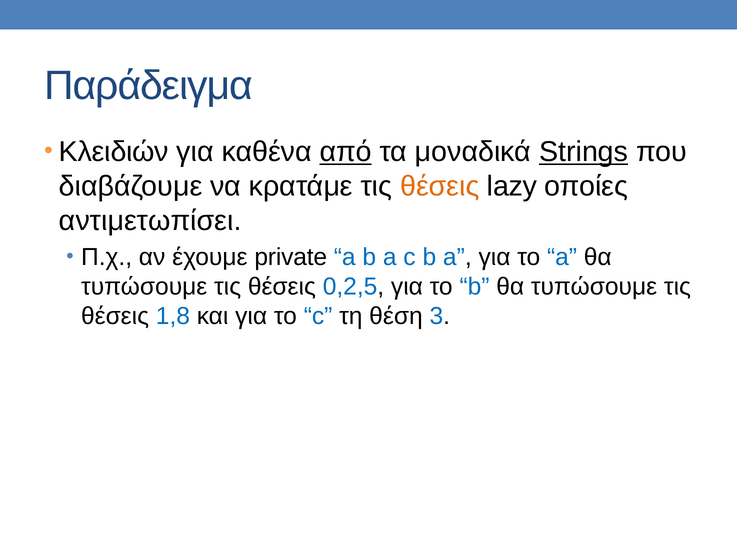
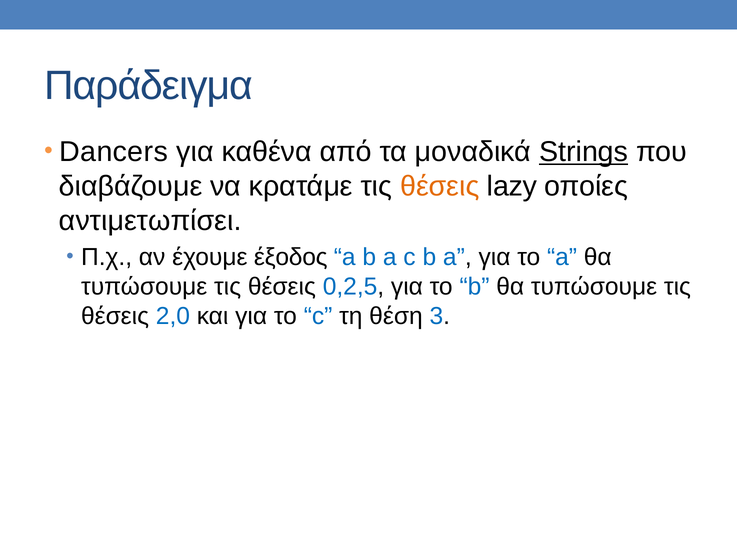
Κλειδιών: Κλειδιών -> Dancers (114, 152)
από underline: present -> none (346, 152)
private: private -> έξοδος (291, 257)
1,8: 1,8 -> 2,0 (173, 316)
